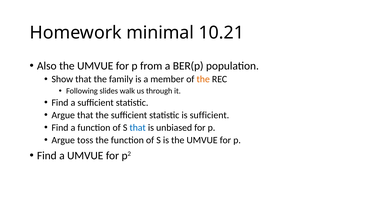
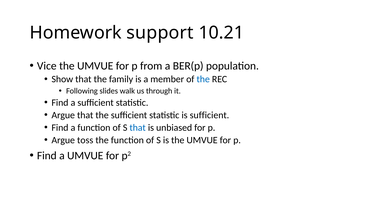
minimal: minimal -> support (160, 33)
Also: Also -> Vice (47, 66)
the colour: orange -> blue (203, 79)
